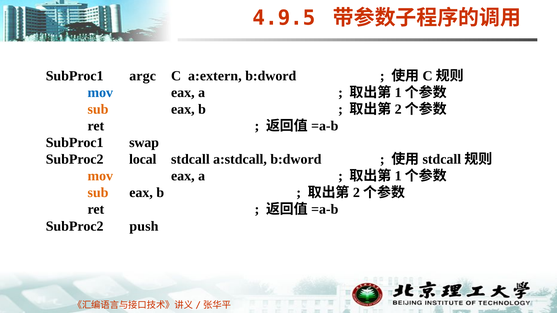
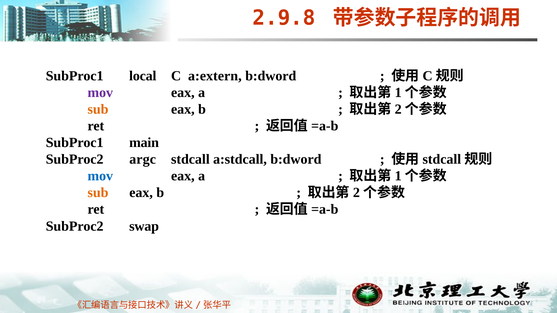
4.9.5: 4.9.5 -> 2.9.8 (284, 18)
argc: argc -> local (143, 76)
mov colour: blue -> purple (100, 93)
swap: swap -> main (144, 143)
local: local -> argc (143, 159)
mov colour: orange -> blue (100, 176)
push: push -> swap (144, 226)
